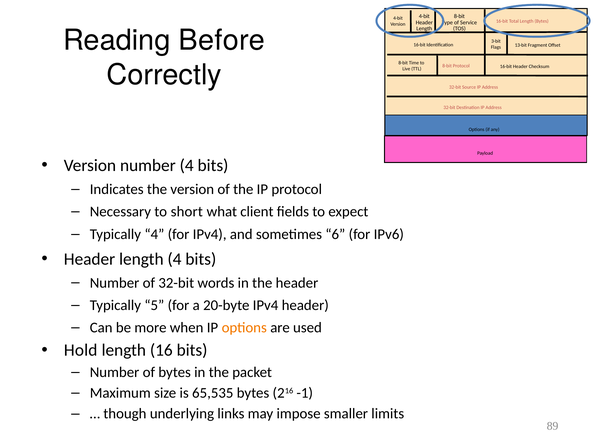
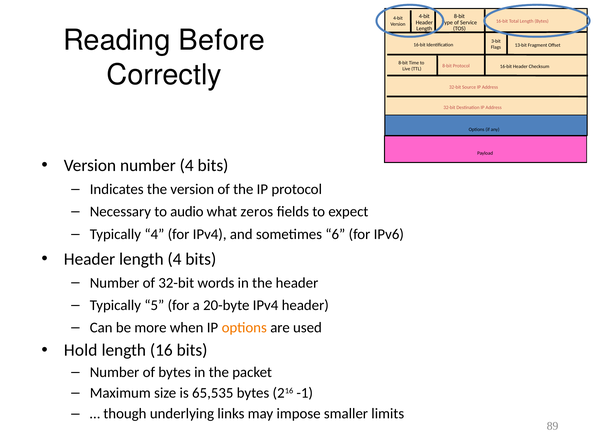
short: short -> audio (187, 212)
client: client -> zeros (257, 212)
